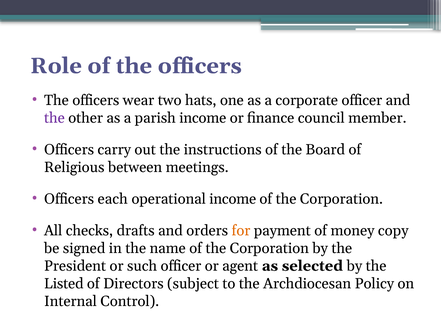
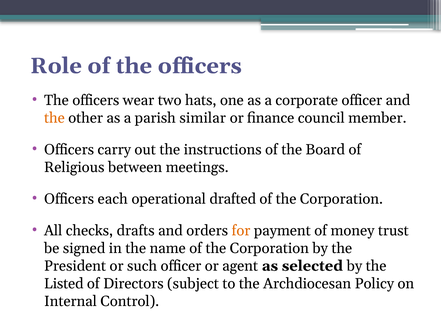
the colour: purple -> orange (54, 118)
parish income: income -> similar (203, 118)
operational income: income -> drafted (233, 199)
copy: copy -> trust (393, 230)
